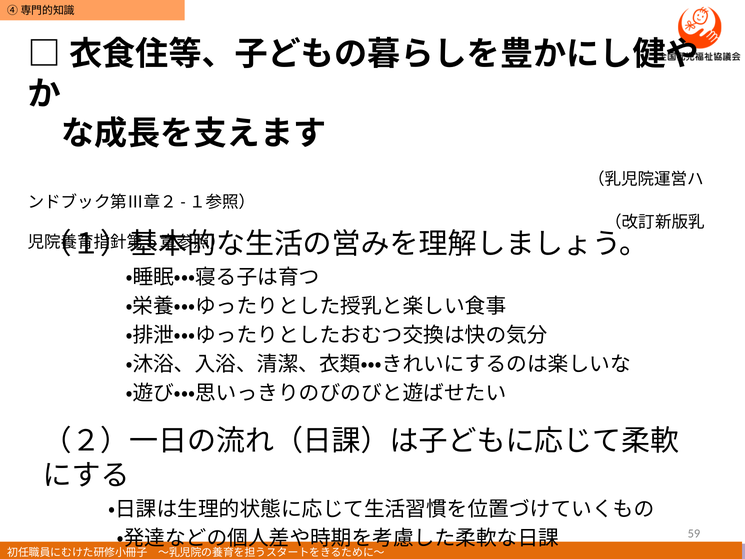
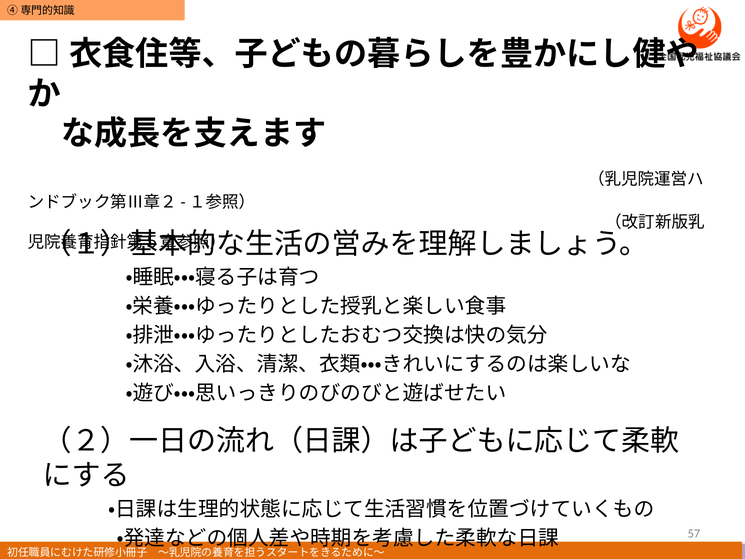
59: 59 -> 57 (694, 533)
